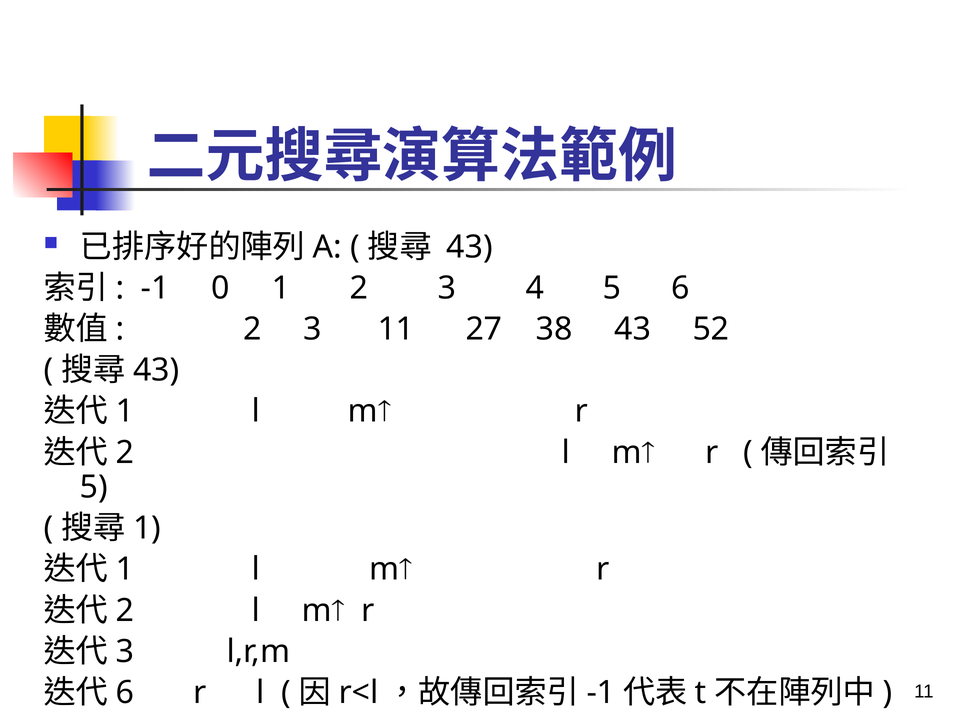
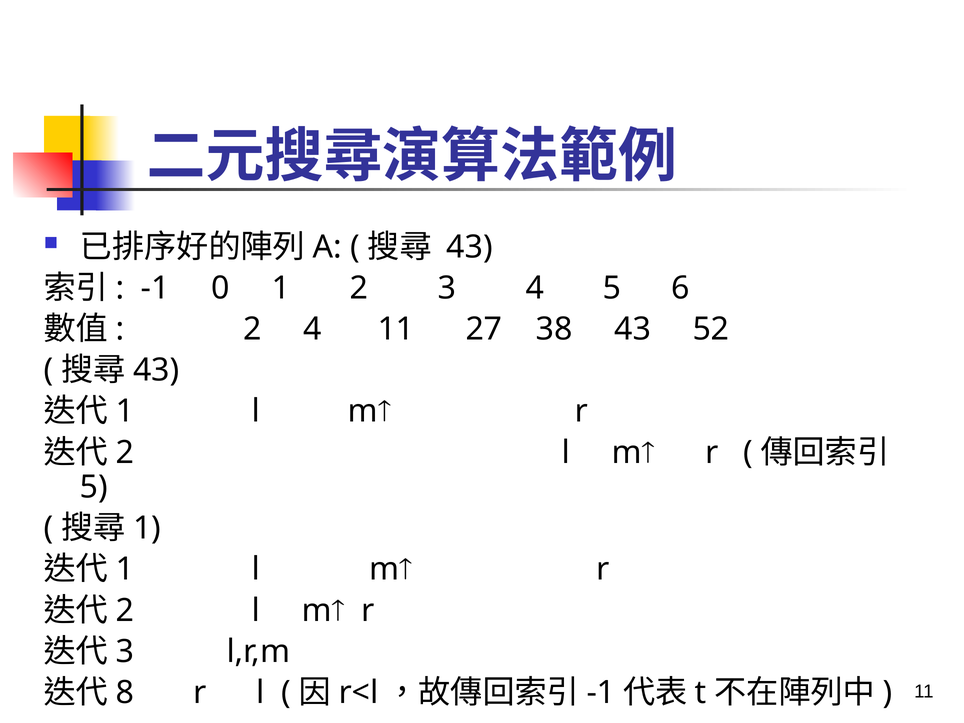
3: 3 -> 4 (313, 329)
6: 6 -> 8 (125, 693)
